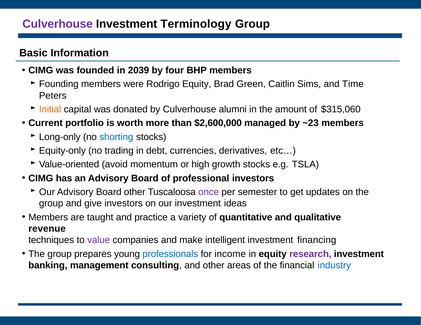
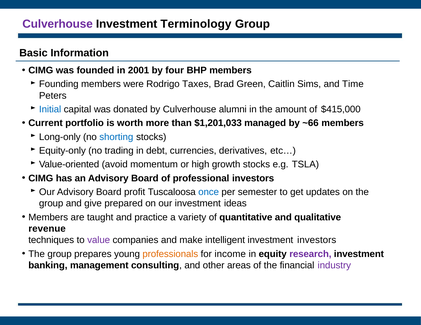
2039: 2039 -> 2001 (139, 70)
Rodrigo Equity: Equity -> Taxes (197, 84)
Initial colour: orange -> blue (50, 109)
$315,060: $315,060 -> $415,000 (341, 109)
$2,600,000: $2,600,000 -> $1,201,033 (218, 123)
~23: ~23 -> ~66 (310, 123)
Board other: other -> profit (135, 192)
once colour: purple -> blue (209, 192)
give investors: investors -> prepared (124, 204)
investment financing: financing -> investors (317, 240)
professionals colour: blue -> orange (170, 254)
industry colour: blue -> purple (334, 266)
